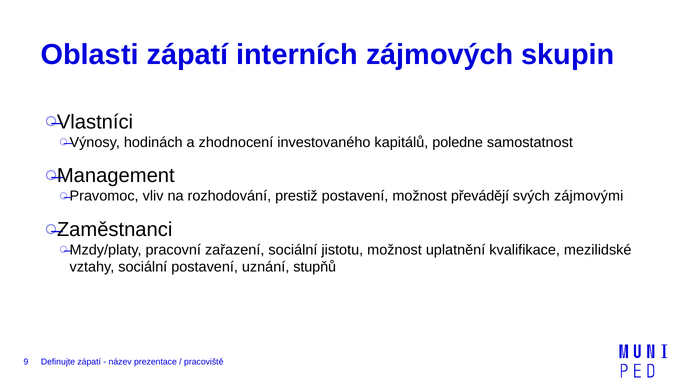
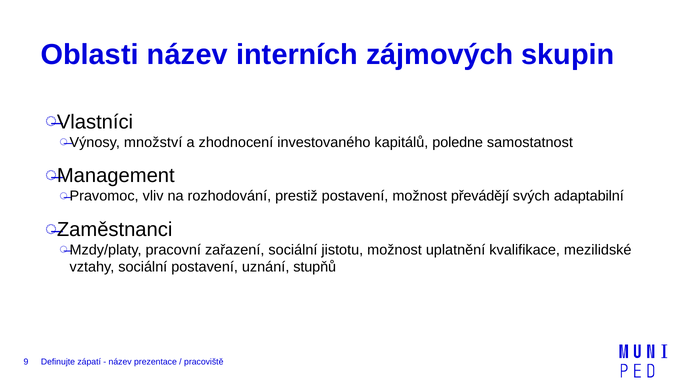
Oblasti zápatí: zápatí -> název (187, 54)
hodinách: hodinách -> množství (153, 142)
zájmovými: zájmovými -> adaptabilní (589, 196)
